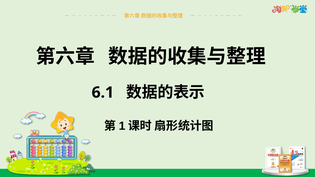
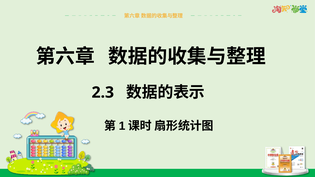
6.1: 6.1 -> 2.3 (103, 93)
